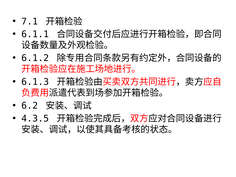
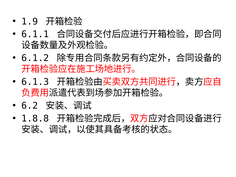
7.1: 7.1 -> 1.9 (30, 21)
4.3.5: 4.3.5 -> 1.8.8 (35, 119)
